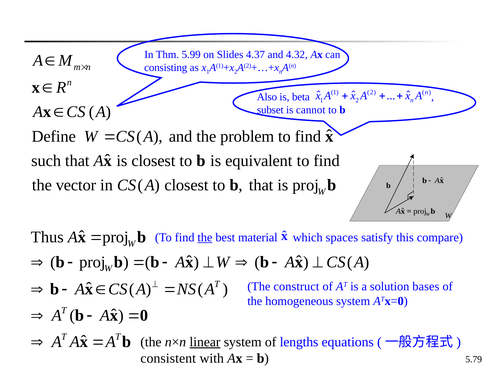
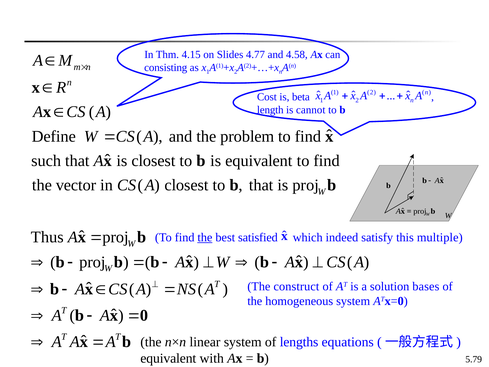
5.99: 5.99 -> 4.15 (191, 54)
4.37: 4.37 -> 4.77 (255, 54)
4.32: 4.32 -> 4.58 (297, 54)
Also: Also -> Cost (267, 97)
subset: subset -> length (270, 110)
material: material -> satisfied (258, 237)
spaces: spaces -> indeed (342, 237)
compare: compare -> multiple (440, 237)
linear underline: present -> none (205, 342)
consistent: consistent -> equivalent (168, 358)
